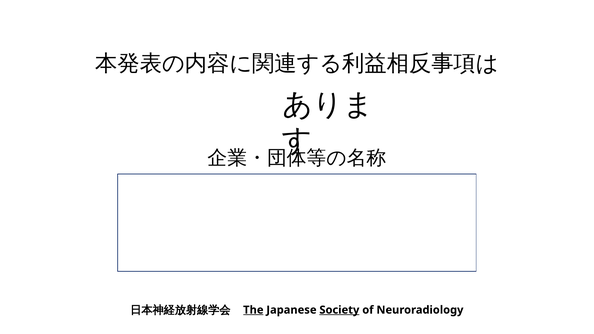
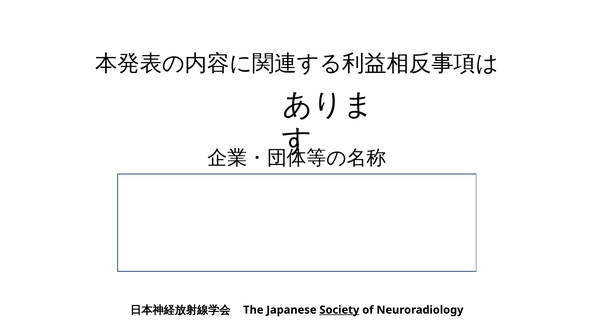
The underline: present -> none (253, 310)
